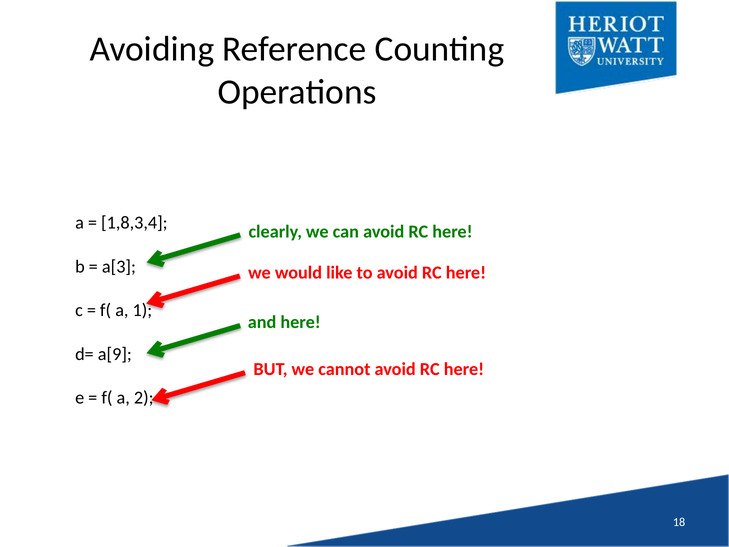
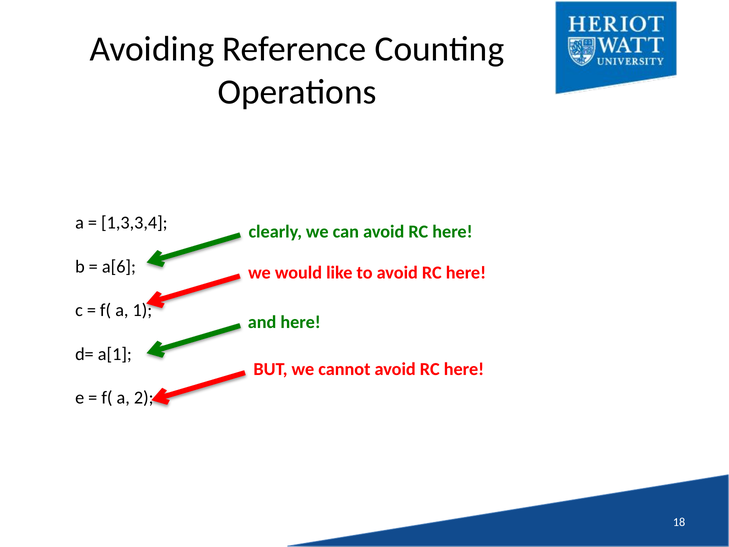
1,8,3,4: 1,8,3,4 -> 1,3,3,4 (134, 223)
a[3: a[3 -> a[6 (119, 266)
a[9: a[9 -> a[1 (115, 354)
